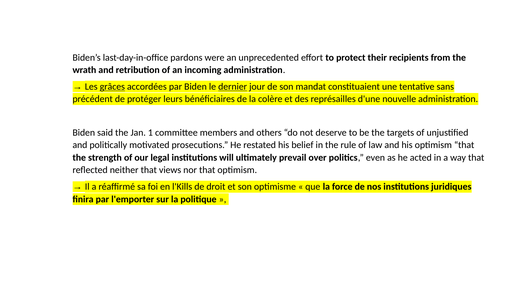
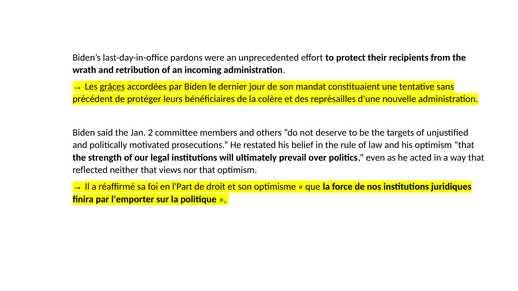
dernier underline: present -> none (233, 87)
1: 1 -> 2 (150, 133)
l'Kills: l'Kills -> l'Part (182, 187)
